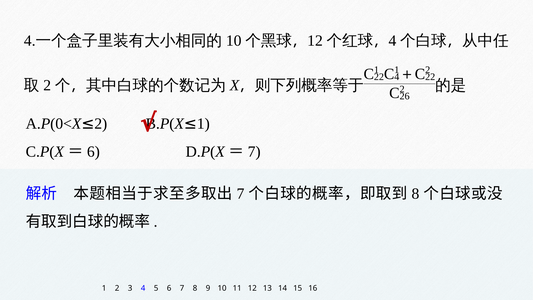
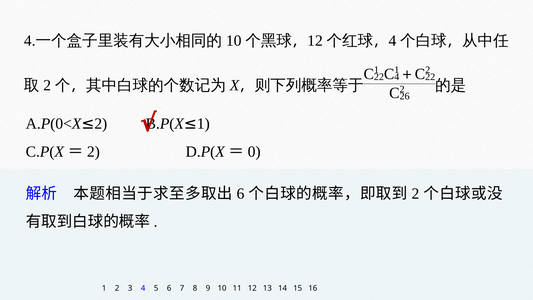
6: 6 -> 2 (93, 152)
7: 7 -> 0 (254, 152)
7: 7 -> 6 (241, 194)
8: 8 -> 2 (415, 194)
